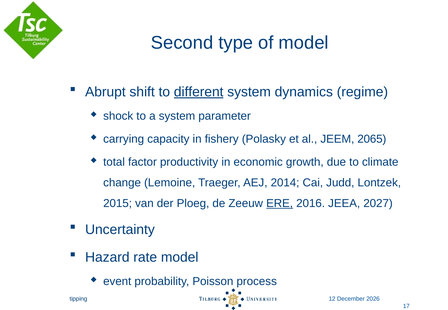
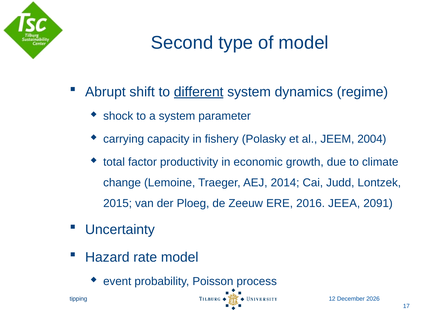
2065: 2065 -> 2004 (372, 139)
ERE underline: present -> none (280, 203)
2027: 2027 -> 2091 (378, 203)
